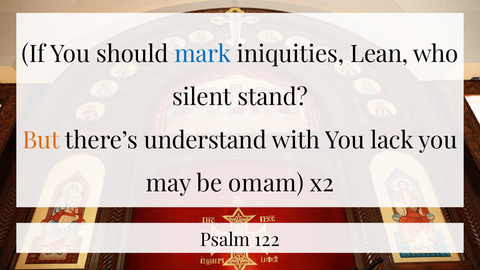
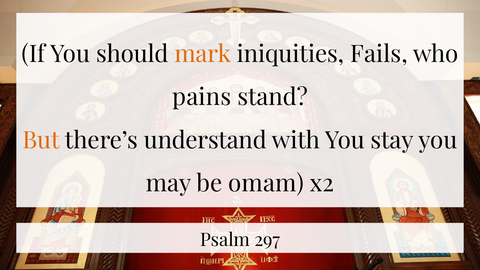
mark colour: blue -> orange (203, 54)
Lean: Lean -> Fails (379, 54)
silent: silent -> pains (202, 97)
lack: lack -> stay (392, 140)
122: 122 -> 297 (267, 240)
